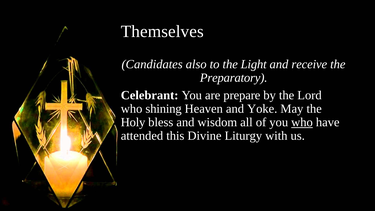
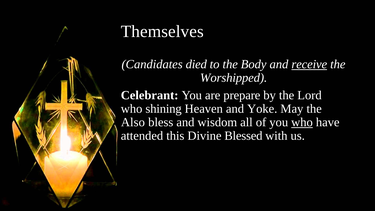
also: also -> died (196, 64)
Light: Light -> Body (254, 64)
receive underline: none -> present (309, 64)
Preparatory: Preparatory -> Worshipped (234, 78)
Holy: Holy -> Also (133, 122)
Liturgy: Liturgy -> Blessed (243, 136)
